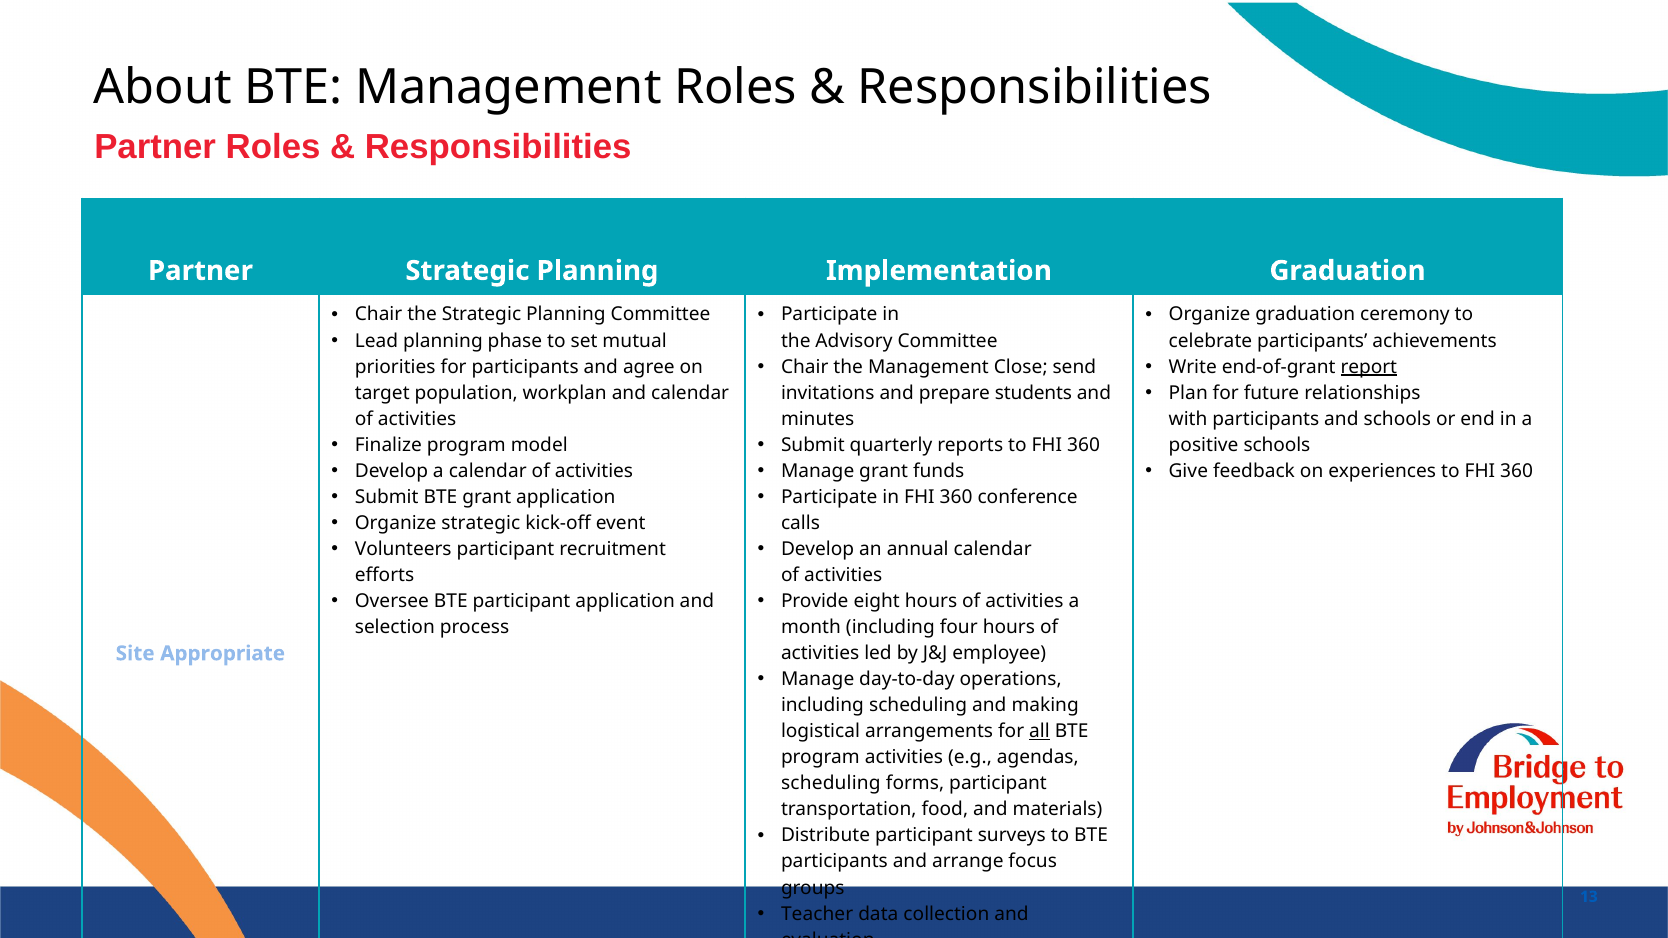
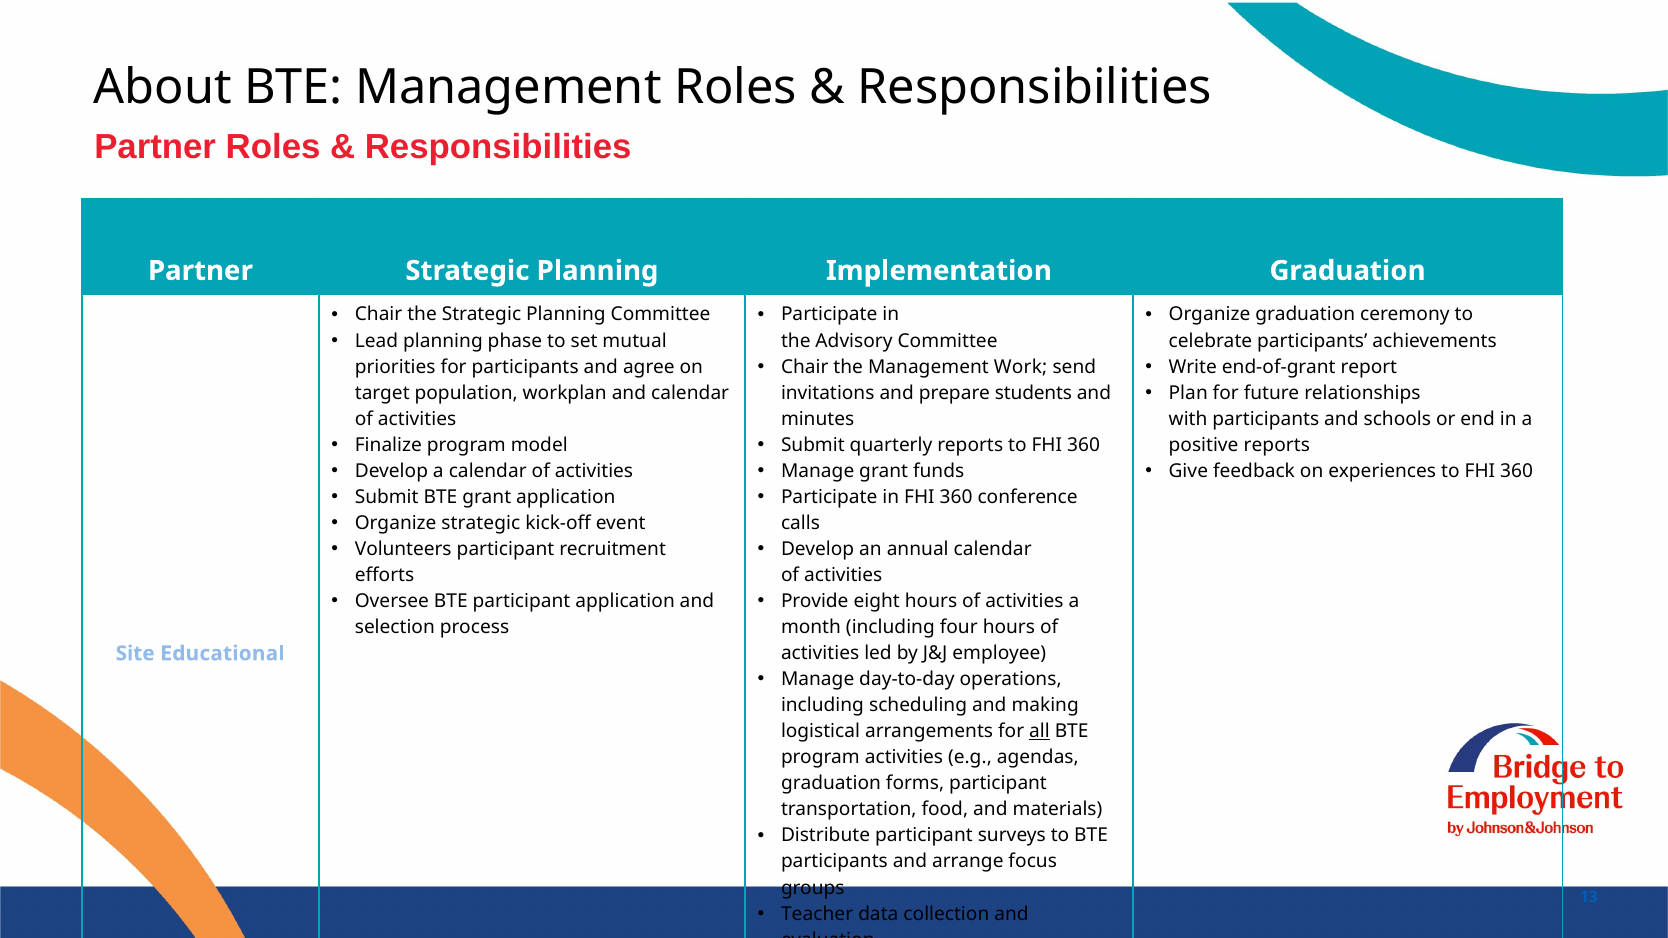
Close: Close -> Work (1021, 367)
report underline: present -> none (1369, 367)
positive schools: schools -> reports (1277, 445)
Appropriate: Appropriate -> Educational (222, 654)
scheduling: scheduling -> graduation (831, 784)
